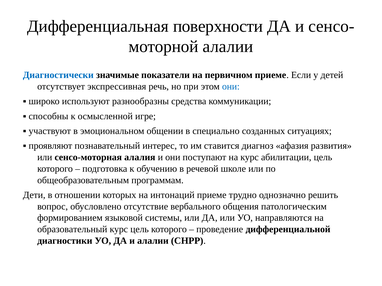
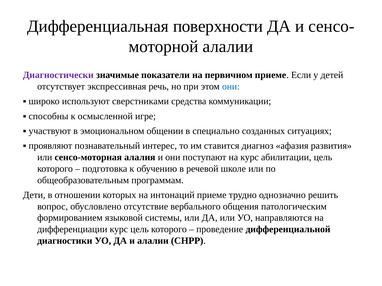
Диагностически colour: blue -> purple (58, 75)
разнообразны: разнообразны -> сверстниками (140, 101)
образовательный: образовательный -> дифференциации (72, 230)
